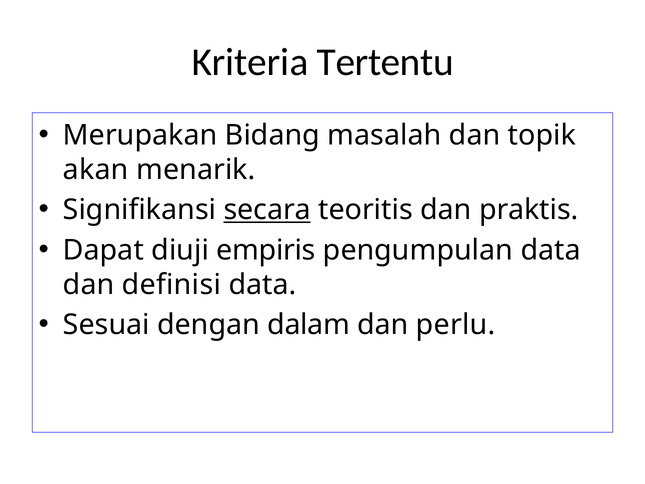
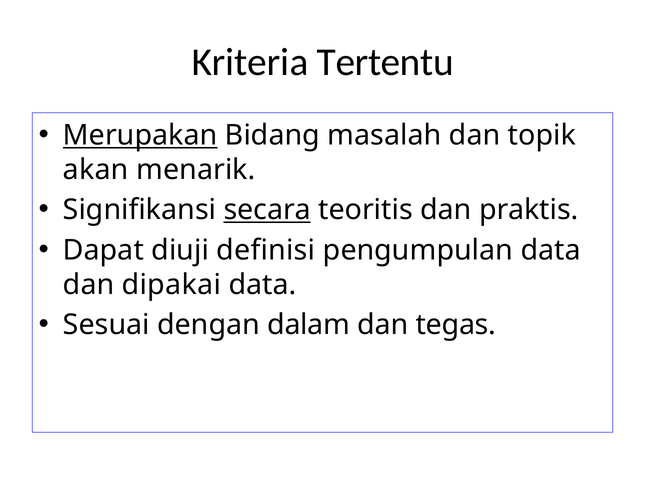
Merupakan underline: none -> present (140, 135)
empiris: empiris -> definisi (266, 250)
definisi: definisi -> dipakai (171, 284)
perlu: perlu -> tegas (456, 325)
